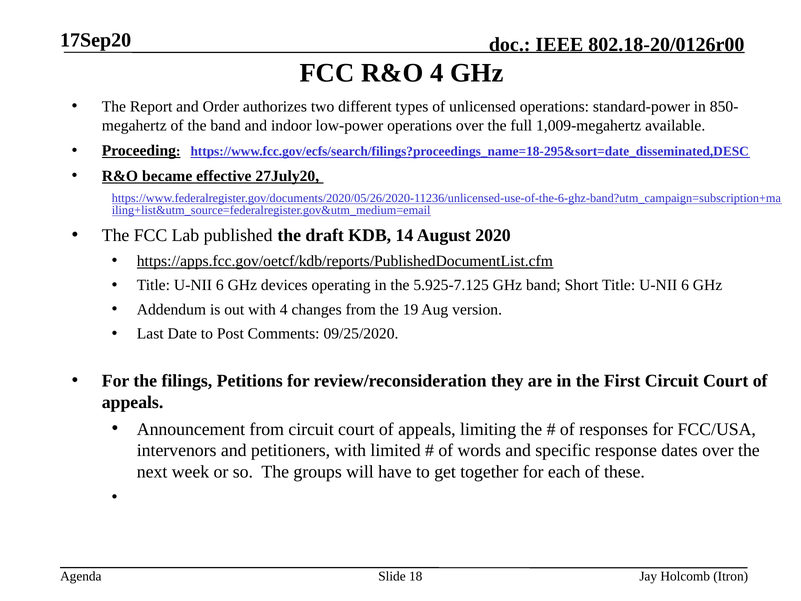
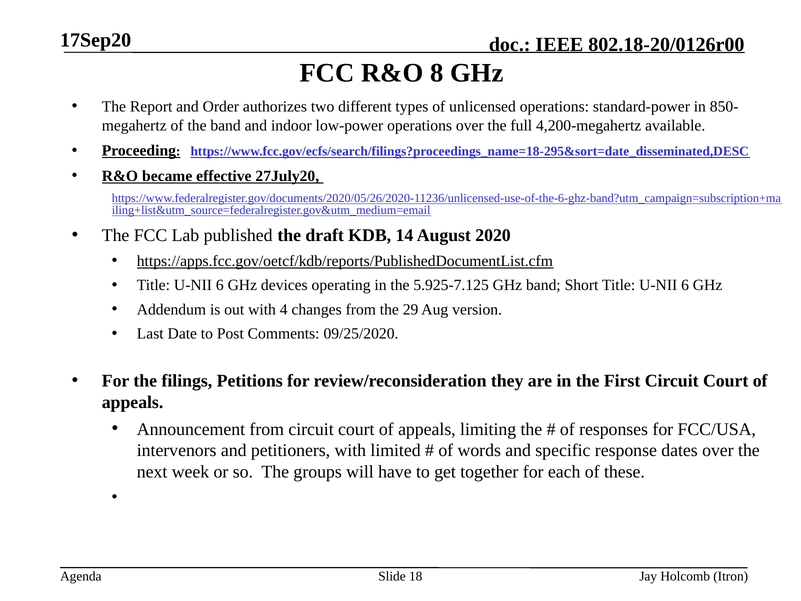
R&O 4: 4 -> 8 (437, 73)
1,009-megahertz: 1,009-megahertz -> 4,200-megahertz (589, 125)
19: 19 -> 29 (411, 309)
